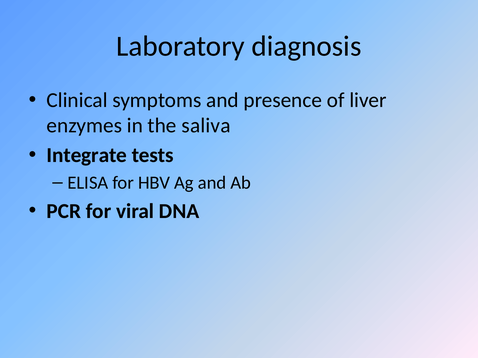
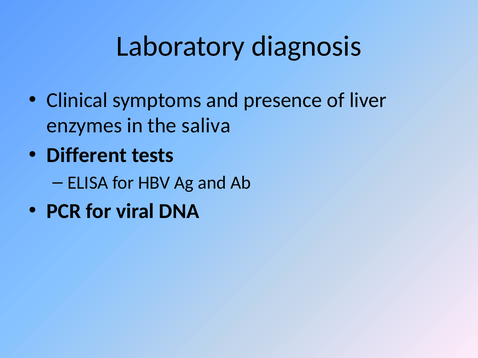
Integrate: Integrate -> Different (87, 156)
